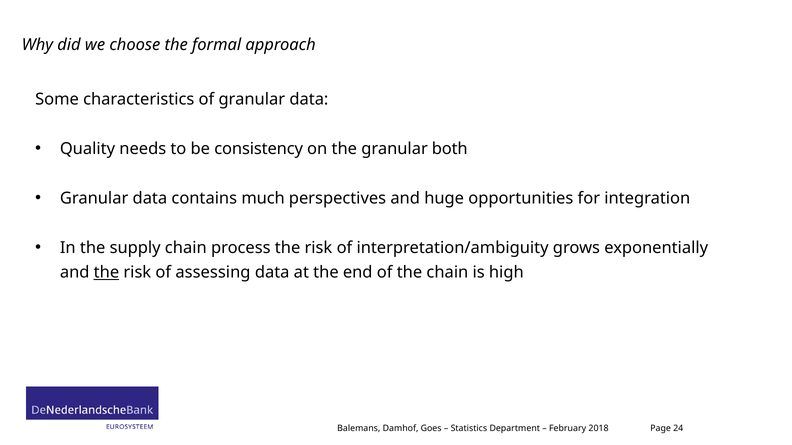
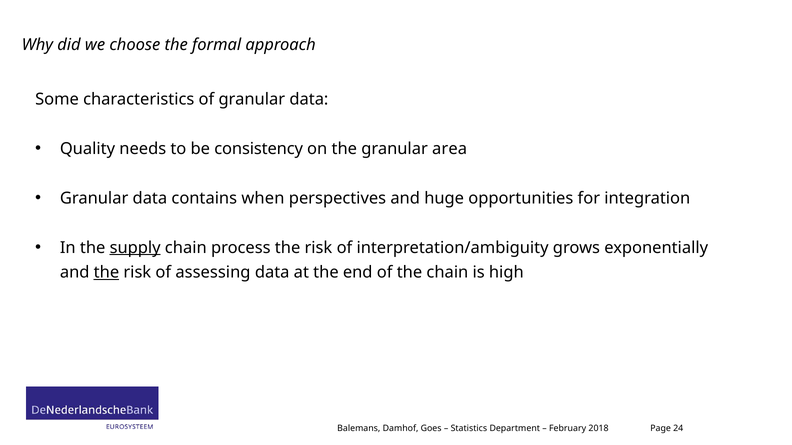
both: both -> area (450, 149)
much: much -> when (263, 198)
supply underline: none -> present (135, 248)
